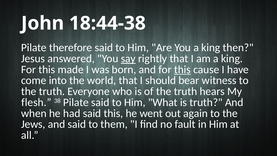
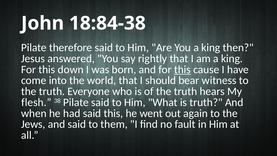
18:44-38: 18:44-38 -> 18:84-38 (107, 23)
say underline: present -> none (128, 58)
made: made -> down (71, 69)
